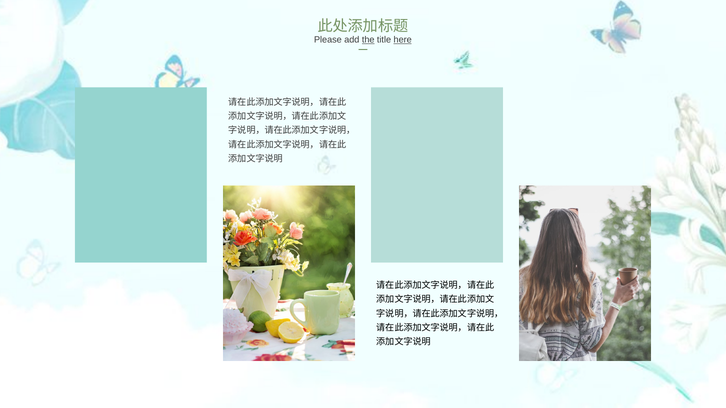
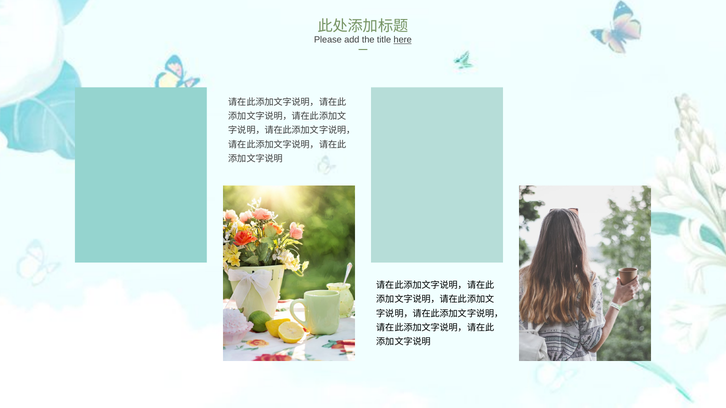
the underline: present -> none (368, 40)
